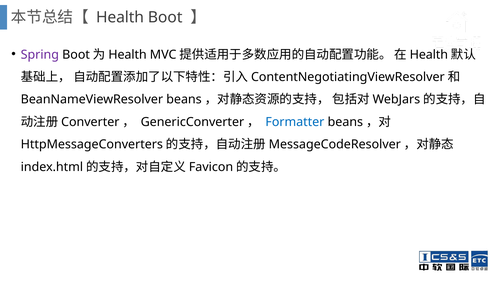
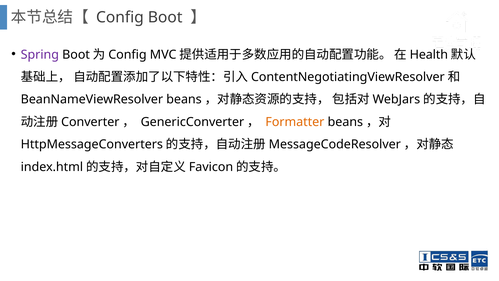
Health: Health -> Config (120, 17)
Health: Health -> Config (127, 55)
Formatter colour: blue -> orange (295, 122)
